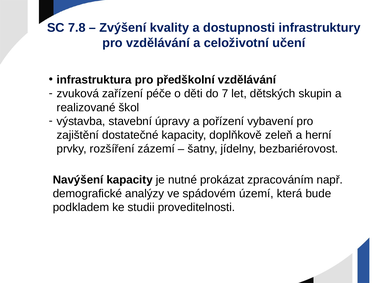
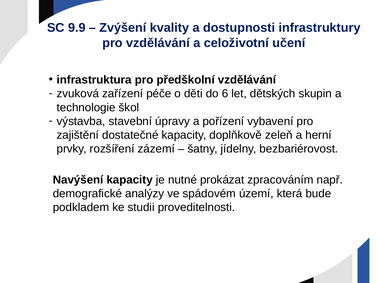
7.8: 7.8 -> 9.9 (77, 28)
7: 7 -> 6 (225, 94)
realizované: realizované -> technologie (86, 108)
